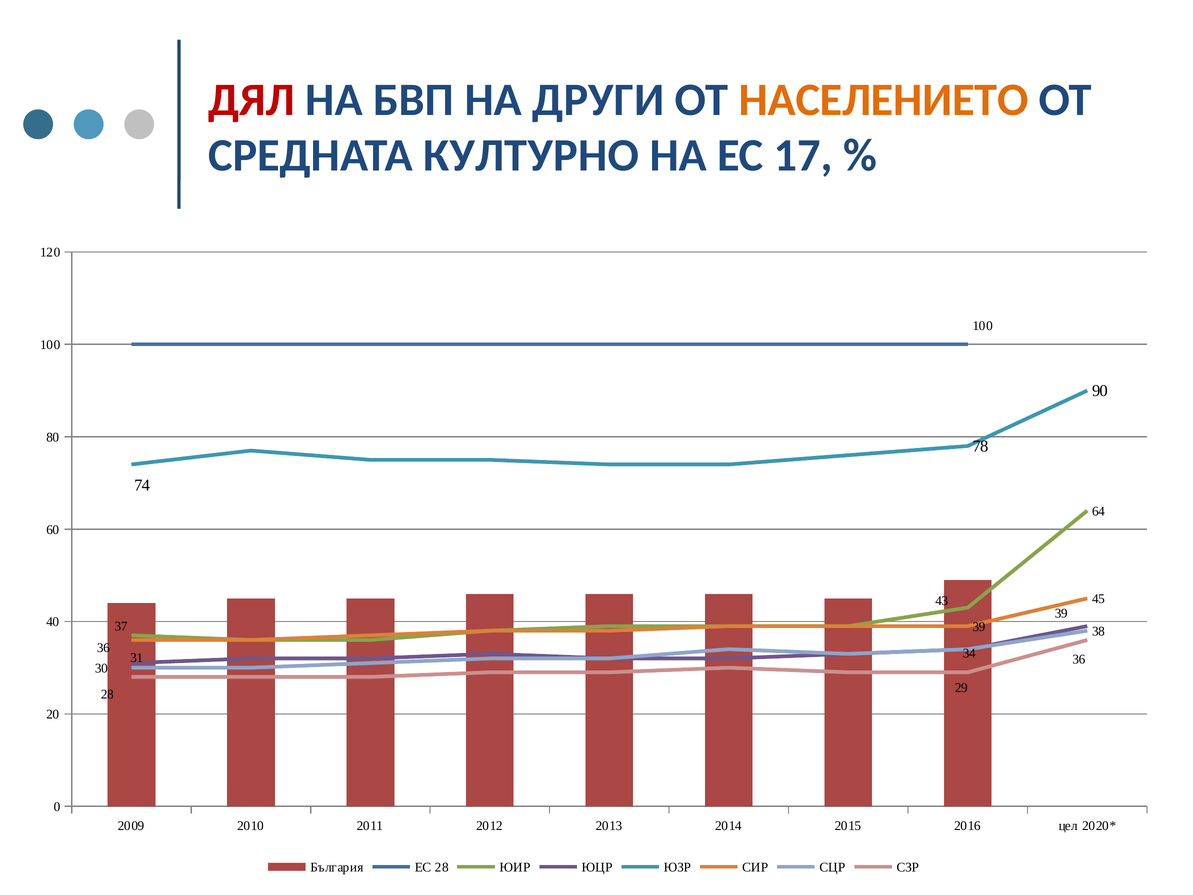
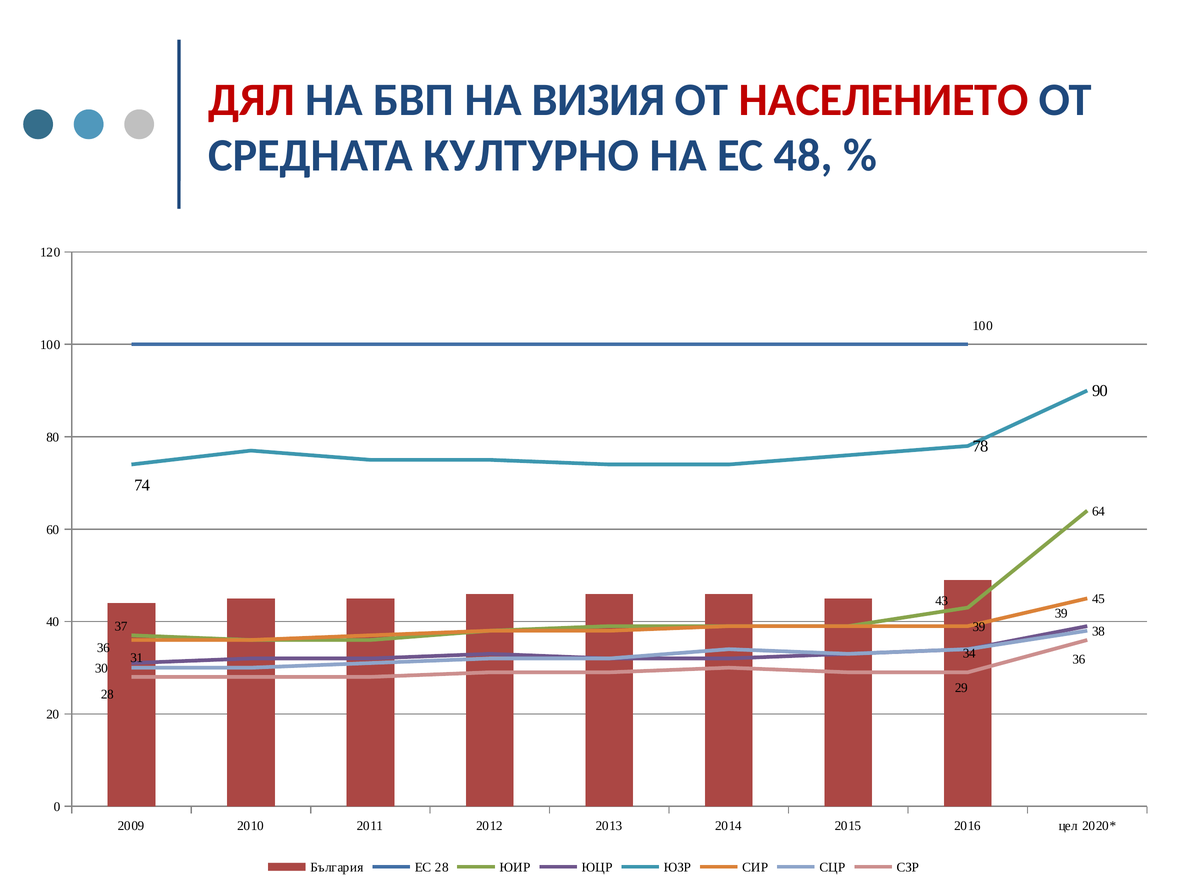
ДРУГИ: ДРУГИ -> ВИЗИЯ (599, 100)
НАСЕЛЕНИЕТО colour: orange -> red (884, 100)
17: 17 -> 48 (803, 156)
